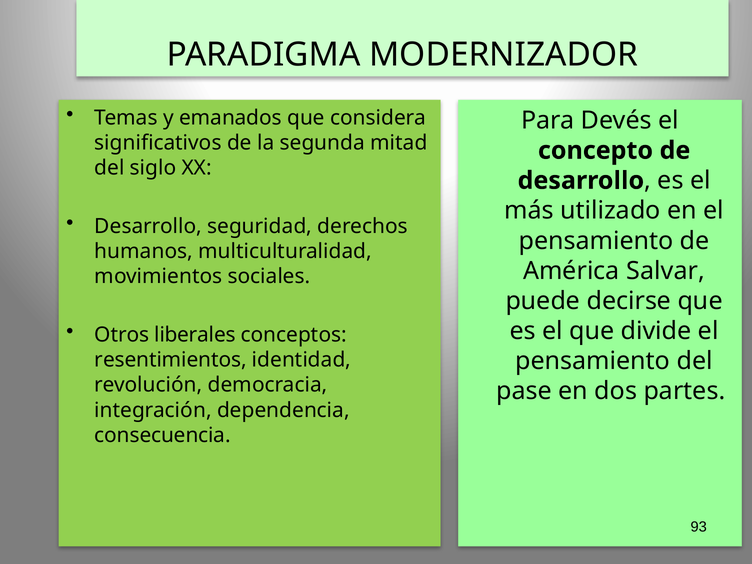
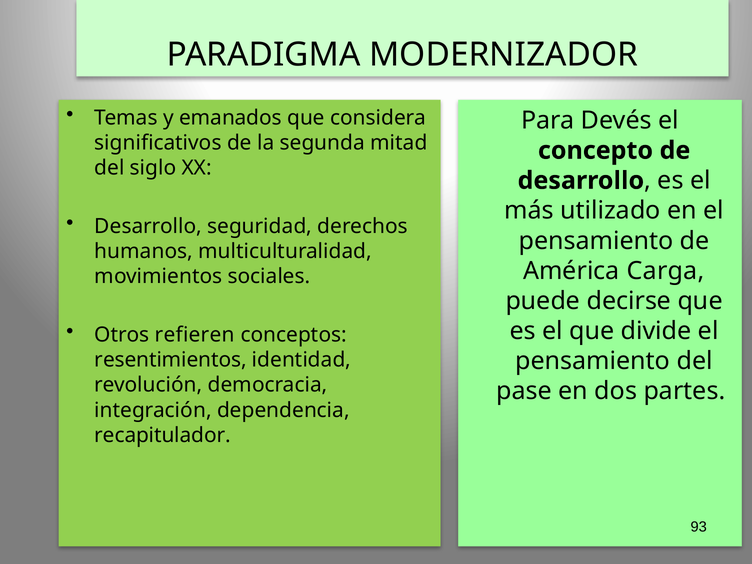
Salvar: Salvar -> Carga (665, 271)
liberales: liberales -> refieren (195, 335)
consecuencia: consecuencia -> recapitulador (163, 435)
